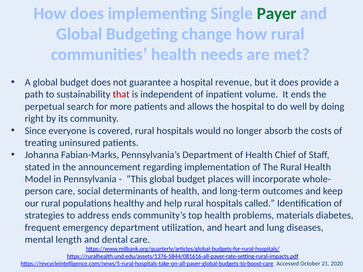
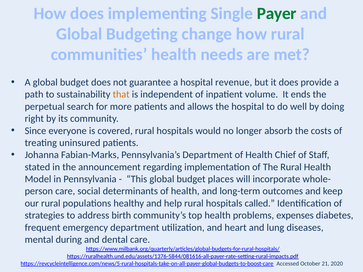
that colour: red -> orange (121, 95)
address ends: ends -> birth (121, 216)
materials: materials -> expenses (295, 216)
length: length -> during (69, 240)
